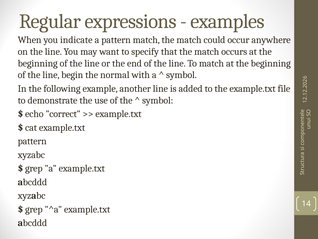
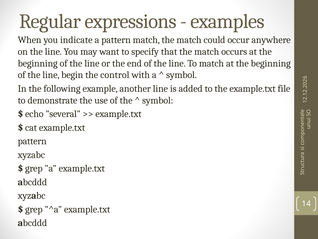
normal: normal -> control (115, 75)
correct: correct -> several (63, 114)
